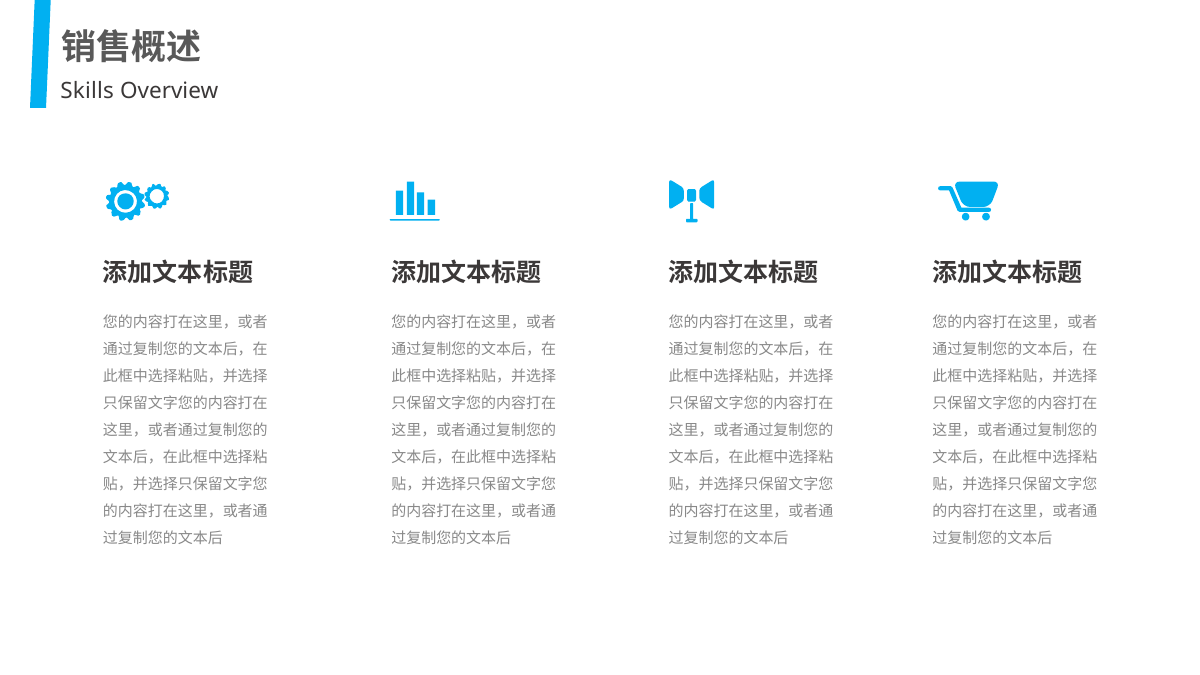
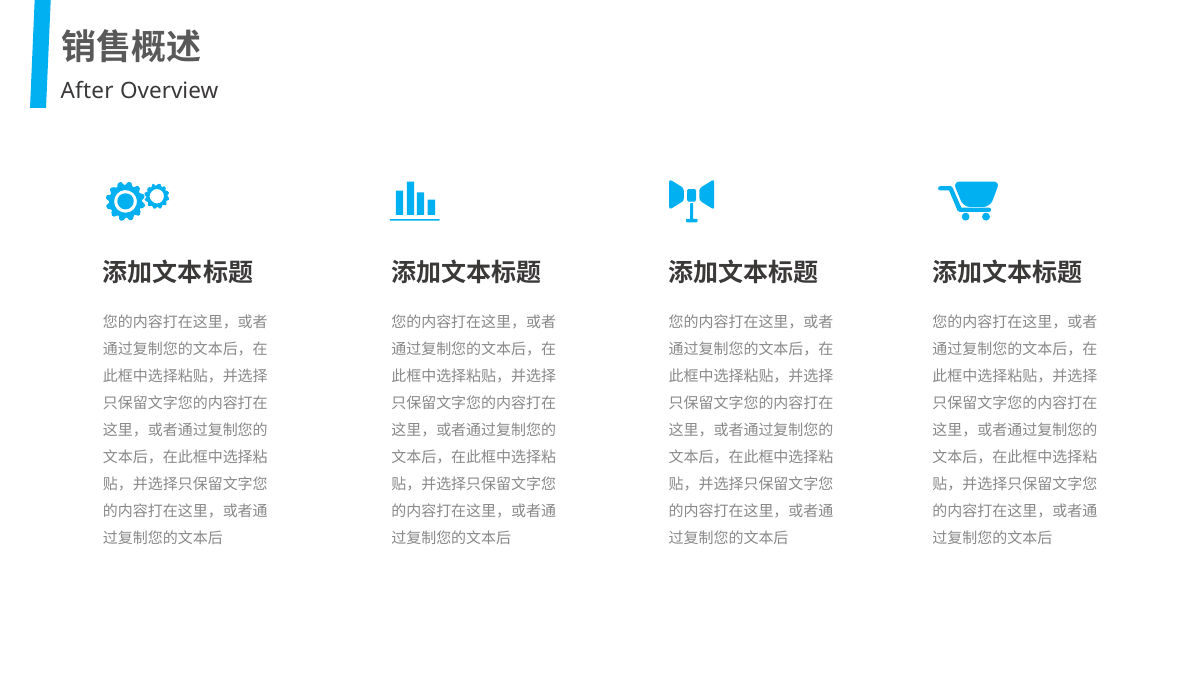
Skills: Skills -> After (87, 91)
